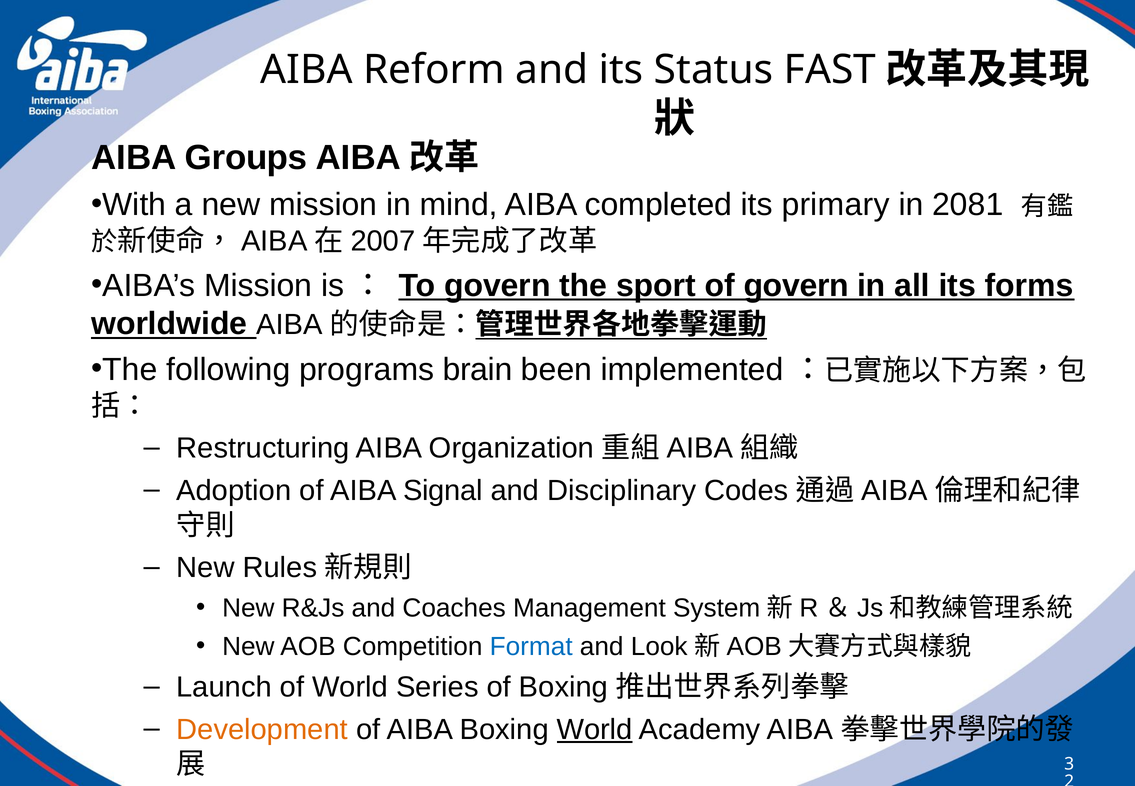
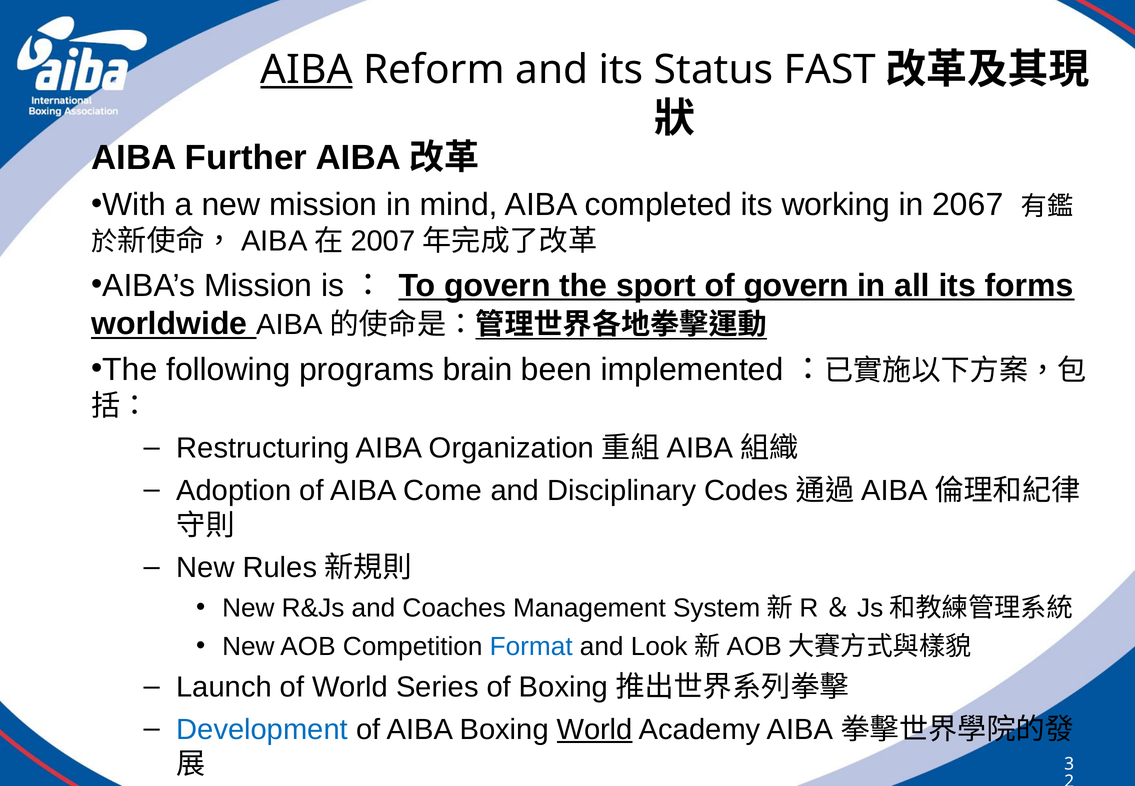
AIBA underline: none -> present (306, 70)
Groups: Groups -> Further (246, 158)
primary: primary -> working (836, 205)
2081: 2081 -> 2067 (968, 205)
Signal: Signal -> Come (443, 490)
Development colour: orange -> blue (262, 729)
